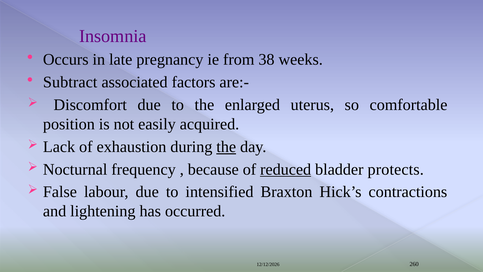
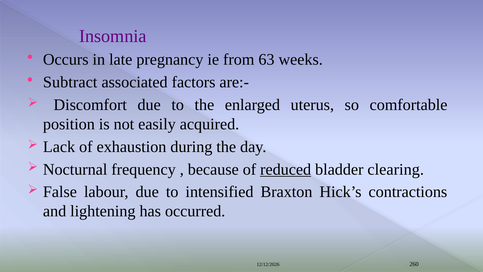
38: 38 -> 63 (266, 60)
the underline: present -> none (226, 147)
protects: protects -> clearing (396, 169)
